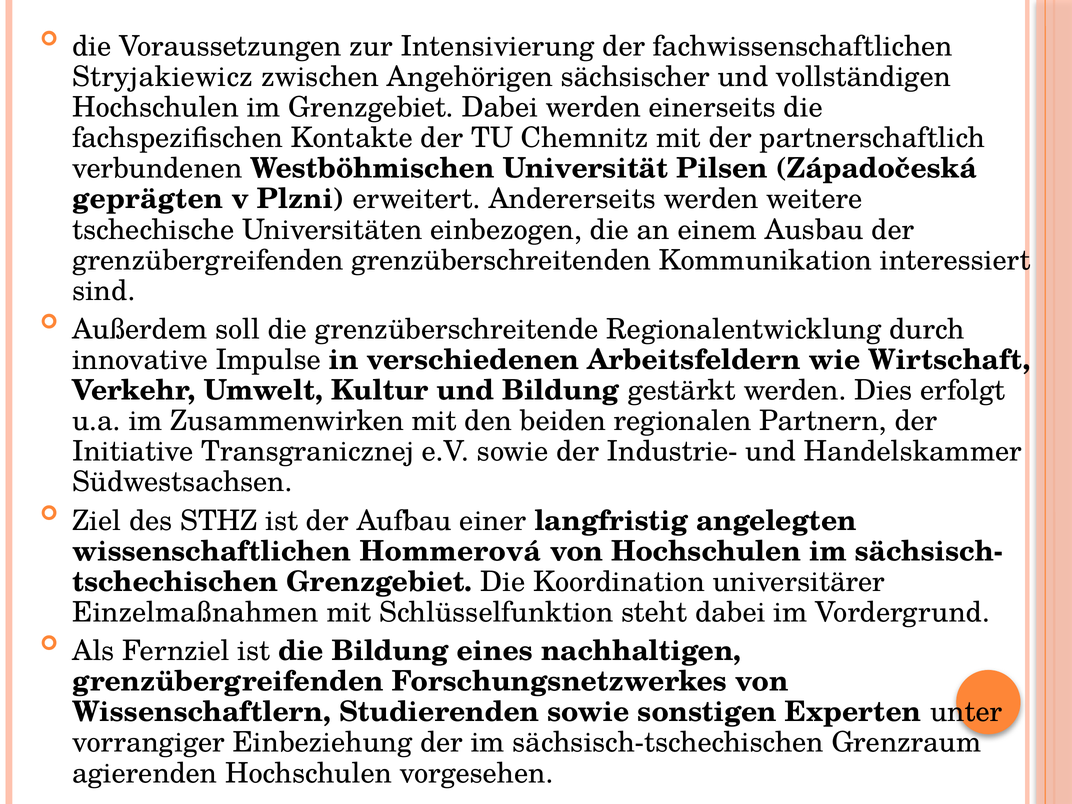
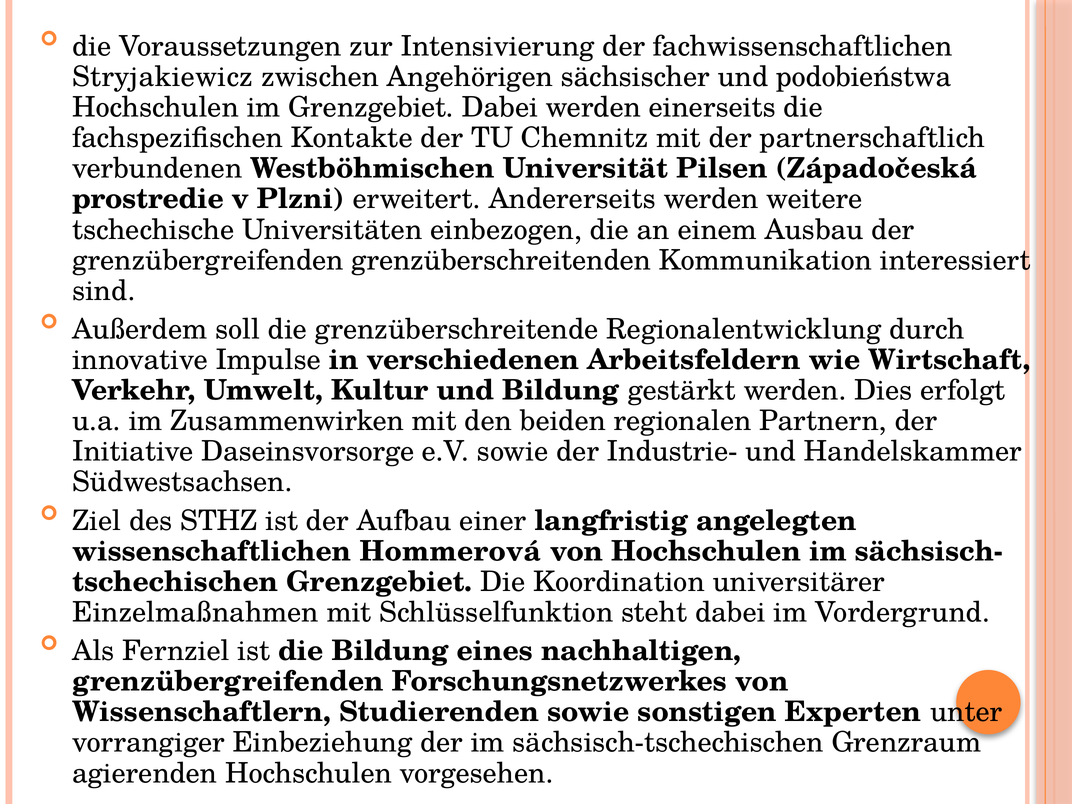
vollständigen: vollständigen -> podobieństwa (864, 77)
geprägten: geprägten -> prostredie (148, 199)
Transgranicznej: Transgranicznej -> Daseinsvorsorge (308, 452)
